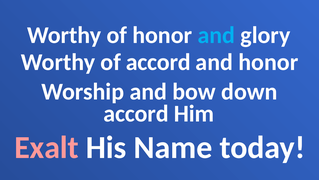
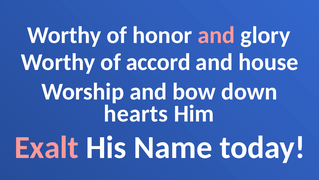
and colour: light blue -> pink (216, 35)
and honor: honor -> house (268, 62)
accord: accord -> hearts (136, 113)
